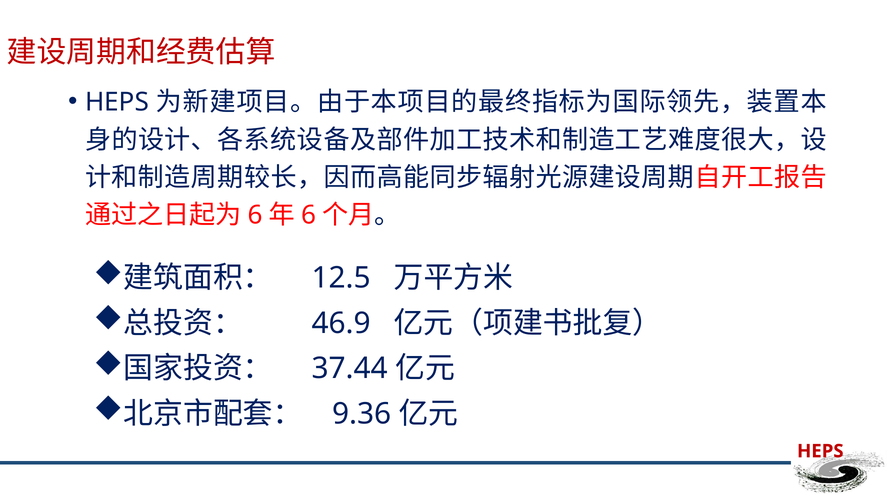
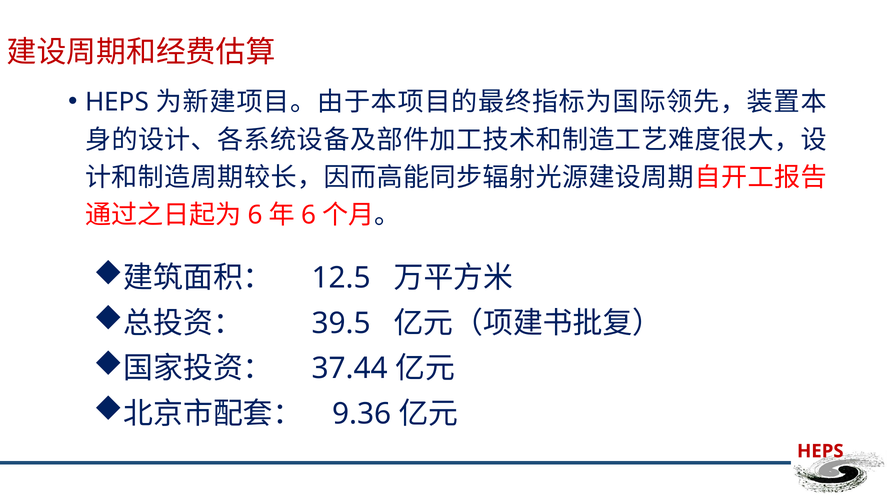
46.9: 46.9 -> 39.5 (341, 323)
